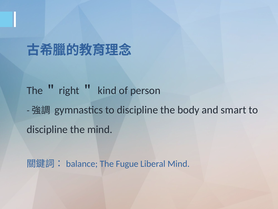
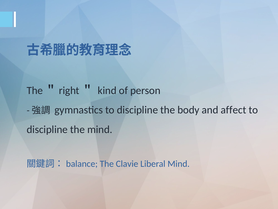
smart: smart -> affect (233, 110)
Fugue: Fugue -> Clavie (127, 163)
